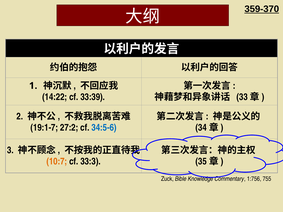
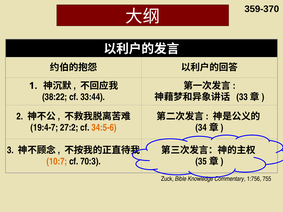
359-370 underline: present -> none (262, 9)
14:22: 14:22 -> 38:22 (55, 97)
33:39: 33:39 -> 33:44 (93, 97)
19:1-7: 19:1-7 -> 19:4-7 (44, 128)
34:5-6 colour: blue -> orange (104, 128)
33:3: 33:3 -> 70:3 (90, 162)
